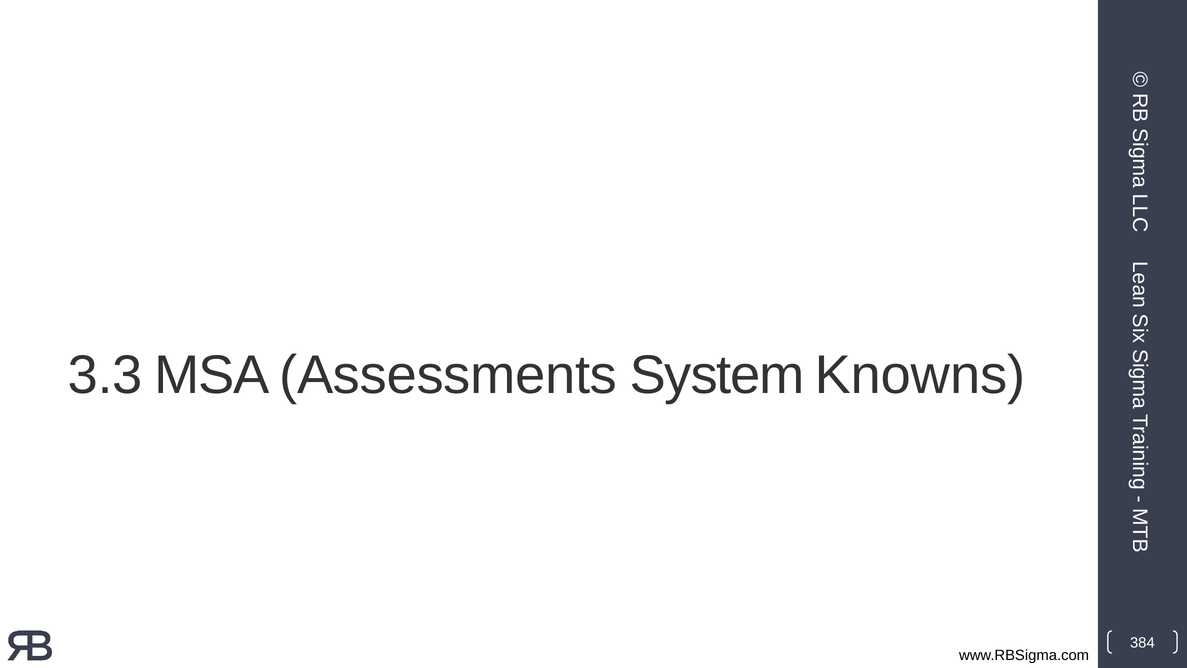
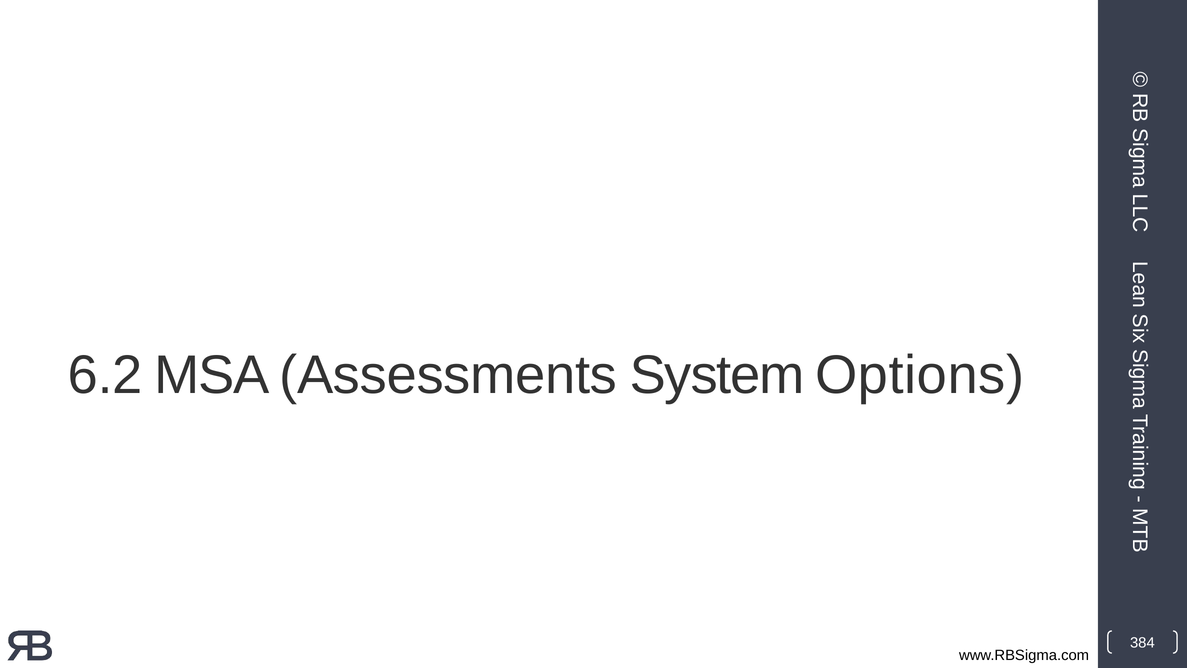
3.3: 3.3 -> 6.2 (105, 375)
Knowns: Knowns -> Options (920, 375)
